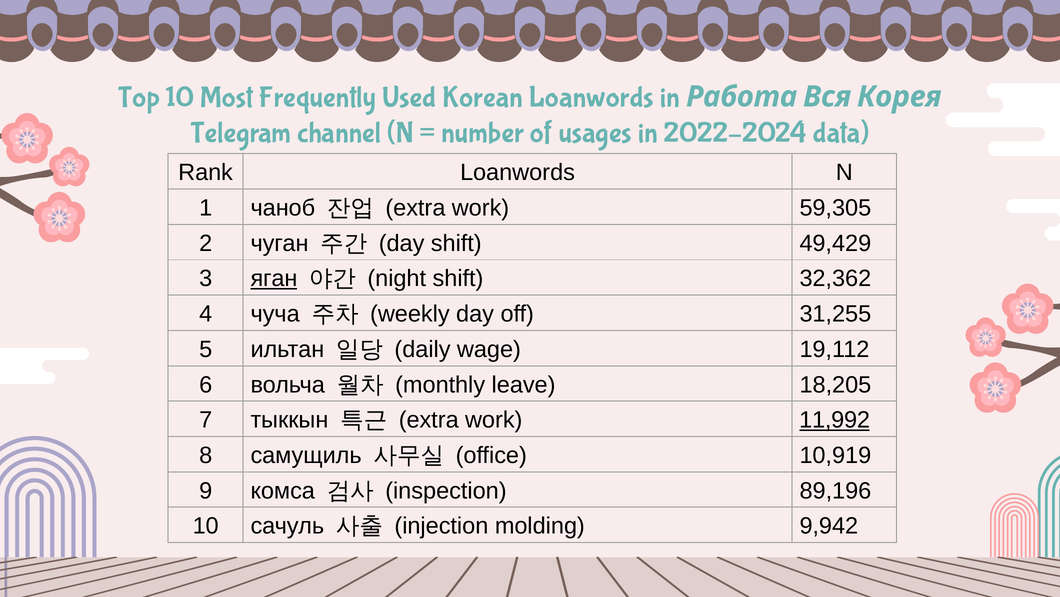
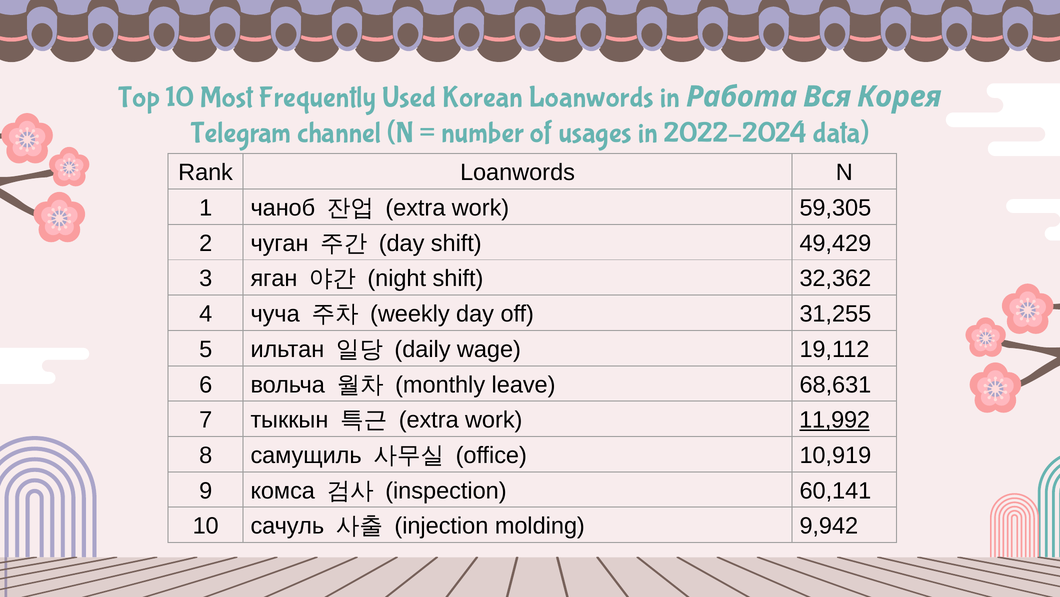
яган underline: present -> none (274, 278)
18,205: 18,205 -> 68,631 (835, 384)
89,196: 89,196 -> 60,141 (835, 490)
